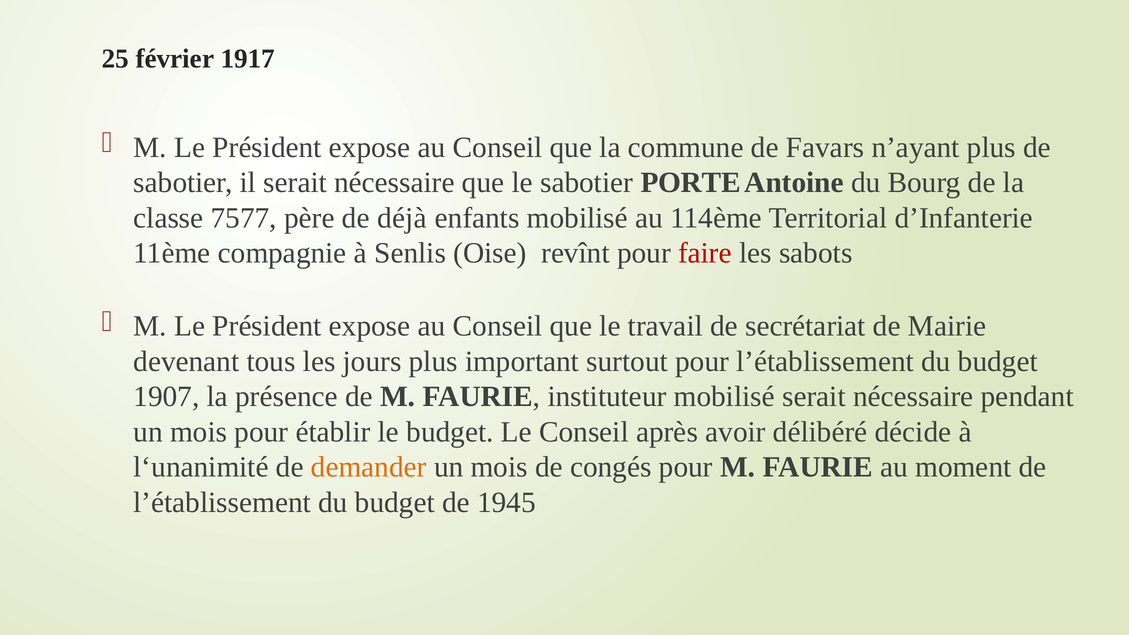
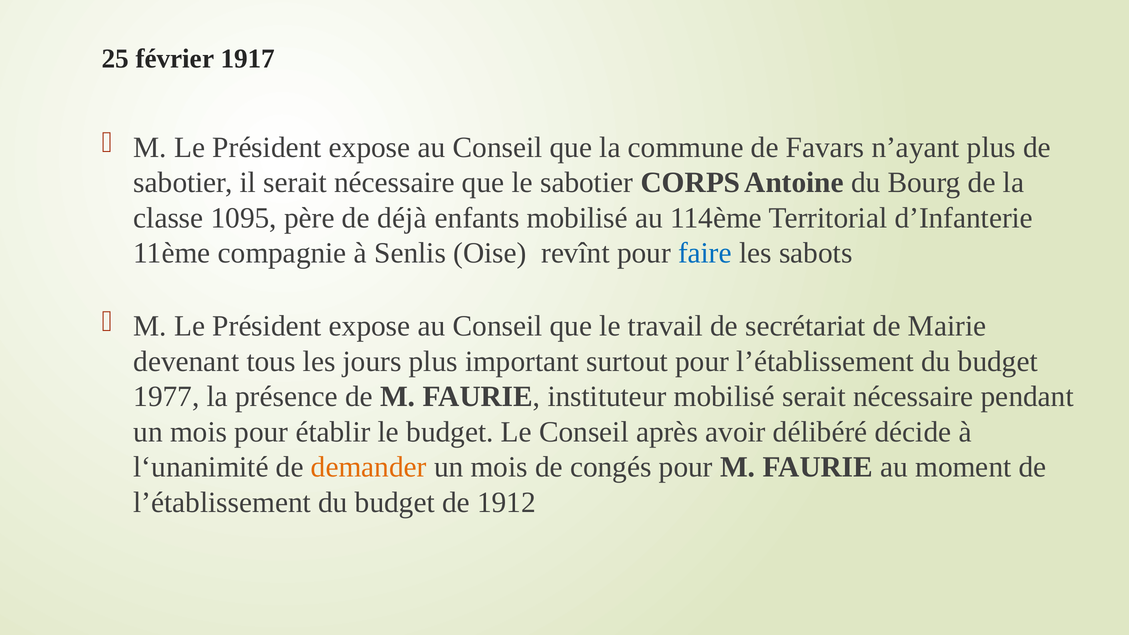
PORTE: PORTE -> CORPS (691, 183)
7577: 7577 -> 1095 (244, 218)
faire colour: red -> blue (705, 253)
1907: 1907 -> 1977 (166, 397)
1945: 1945 -> 1912 (507, 503)
